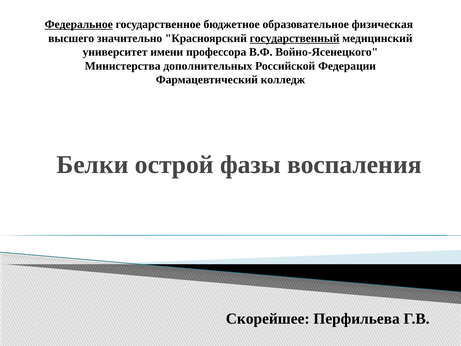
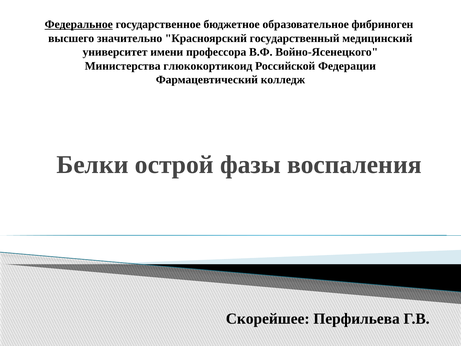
физическая: физическая -> фибриноген (382, 24)
государственный underline: present -> none (295, 38)
дополнительных: дополнительных -> глюкокортикоид (208, 66)
